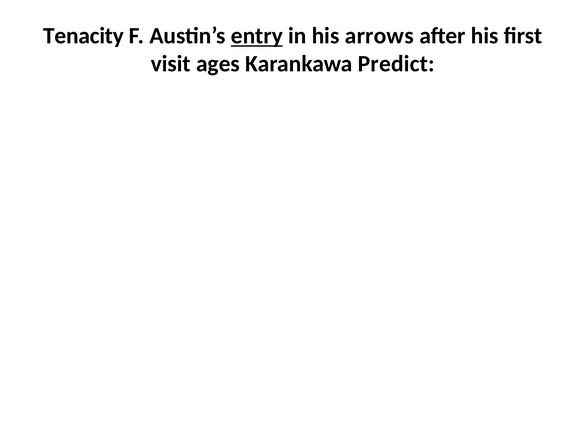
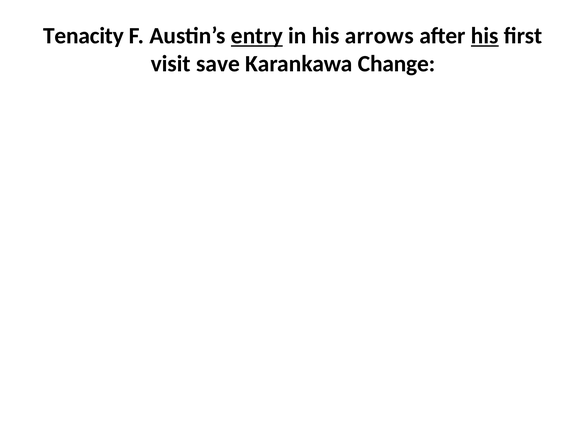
his underline: none -> present (485, 36)
ages: ages -> save (218, 64)
Predict: Predict -> Change (396, 64)
